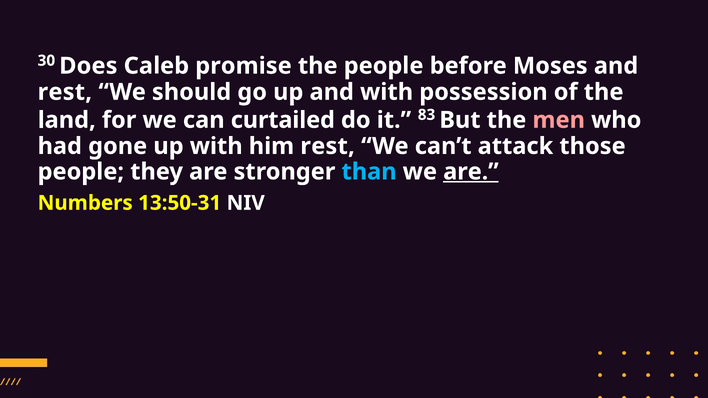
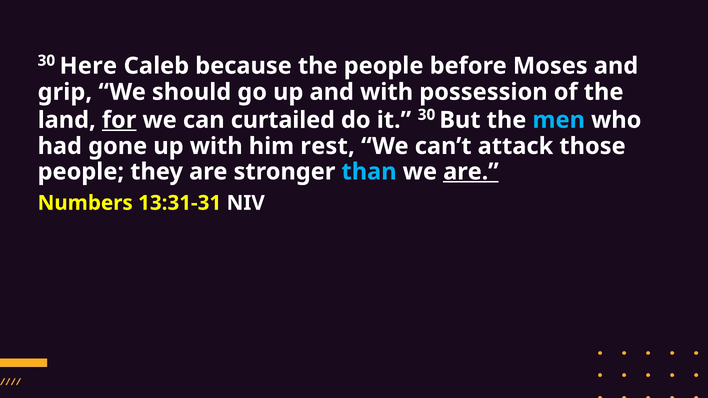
Does: Does -> Here (88, 66)
promise: promise -> because (244, 66)
rest: rest -> grip (65, 92)
for underline: none -> present (119, 120)
it 83: 83 -> 30 (427, 115)
men colour: pink -> light blue (559, 120)
13:50-31: 13:50-31 -> 13:31-31 (180, 203)
